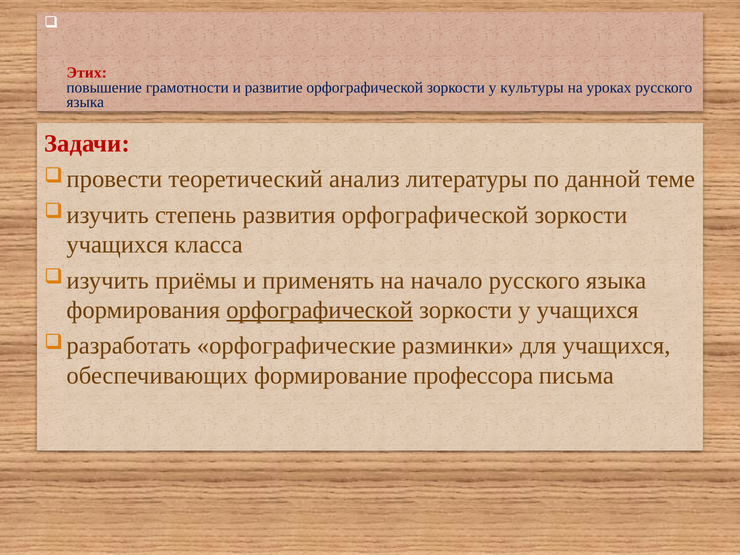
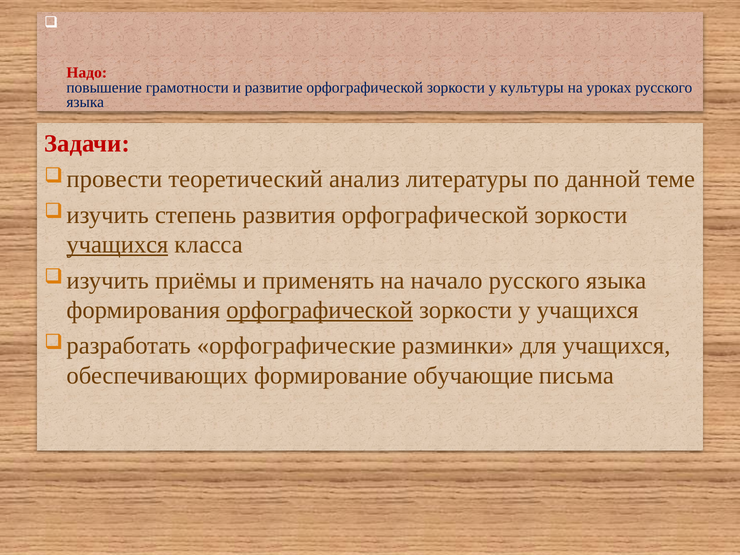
Этих: Этих -> Надо (87, 73)
учащихся underline: none -> present (117, 245)
профессора: профессора -> обучающие (473, 375)
